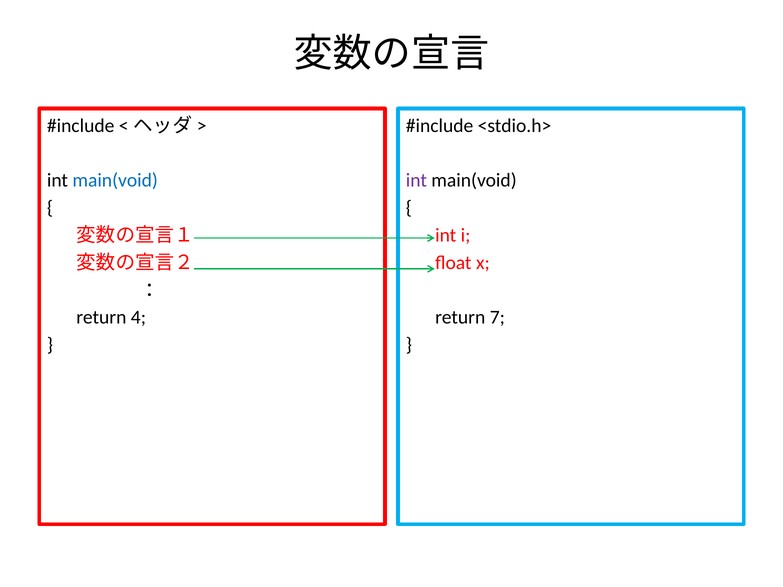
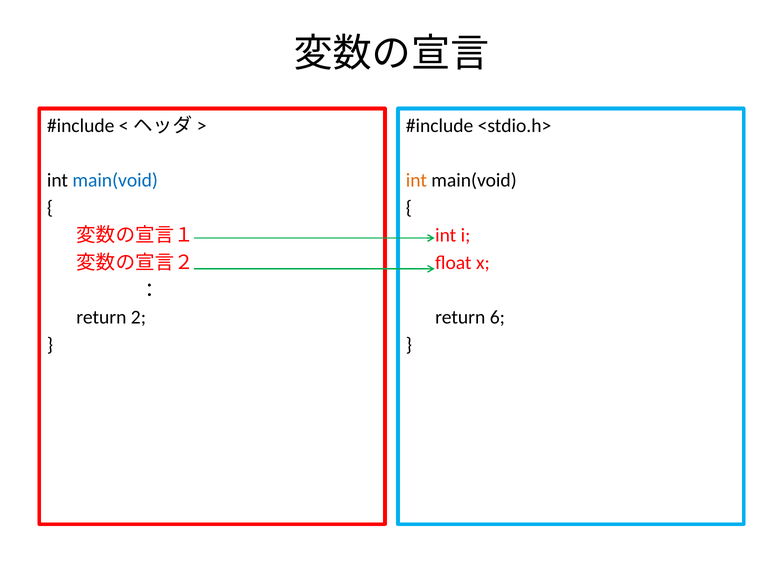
int colour: purple -> orange (416, 180)
4: 4 -> 2 (138, 317)
7: 7 -> 6 (497, 317)
